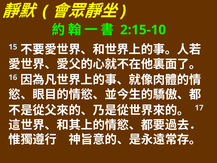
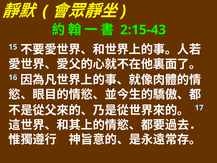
2:15-10: 2:15-10 -> 2:15-43 (143, 30)
